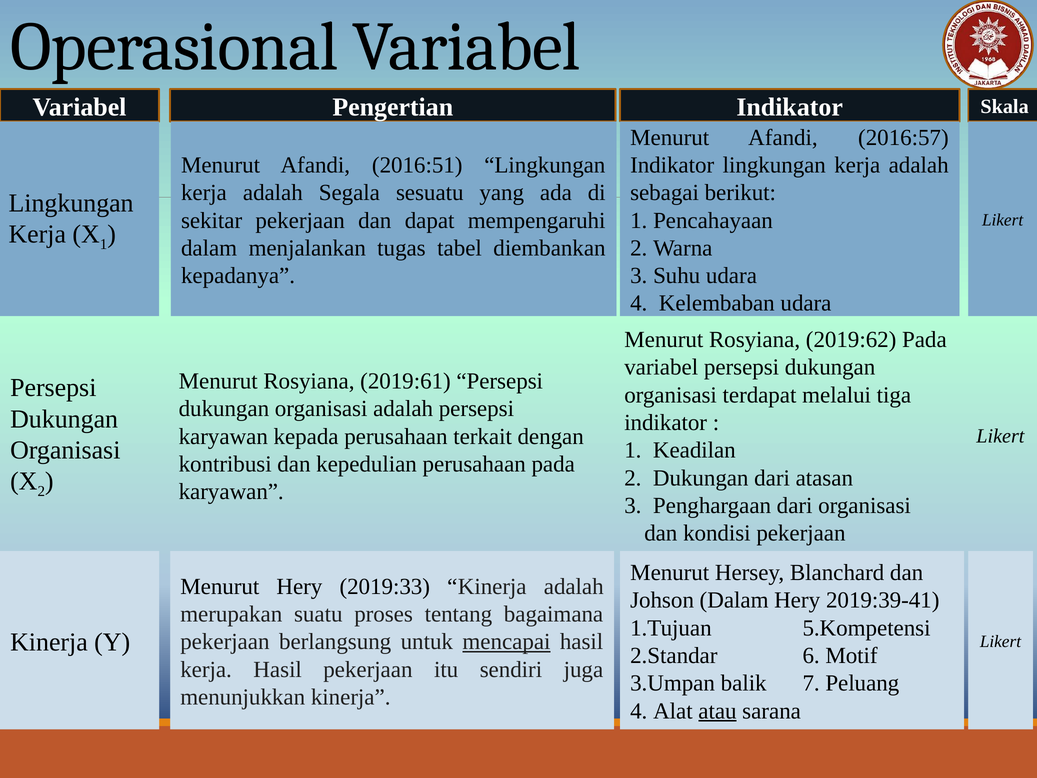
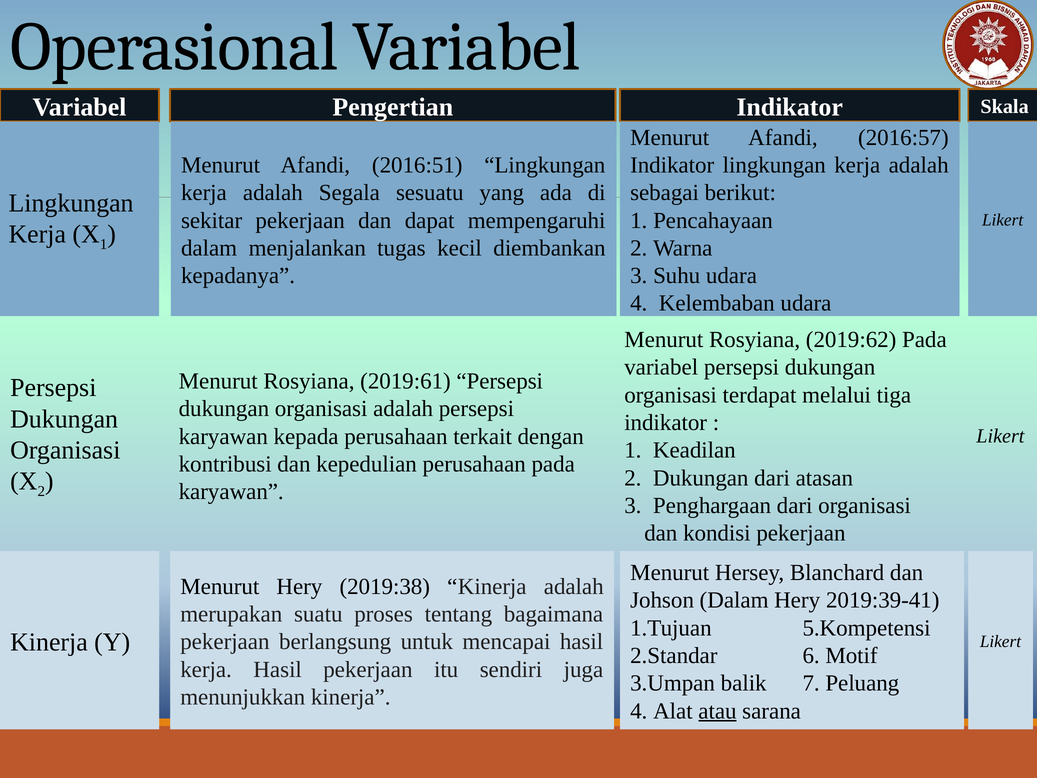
tabel: tabel -> kecil (460, 248)
2019:33: 2019:33 -> 2019:38 (385, 586)
mencapai underline: present -> none (506, 642)
